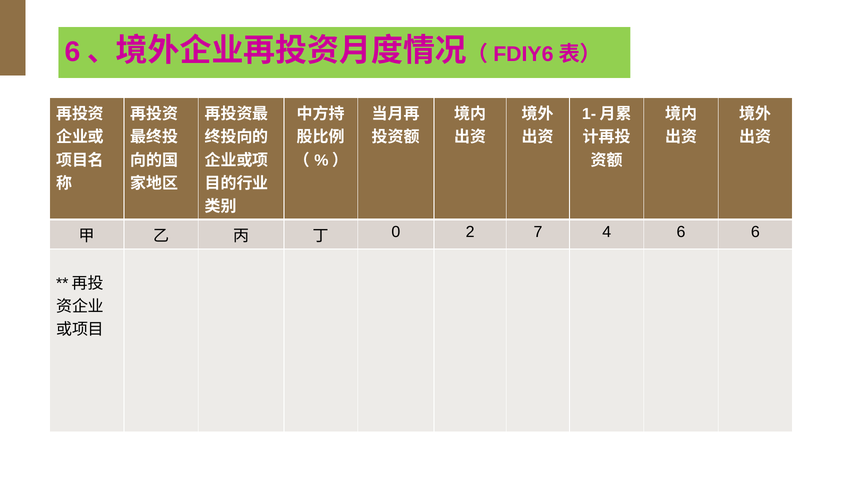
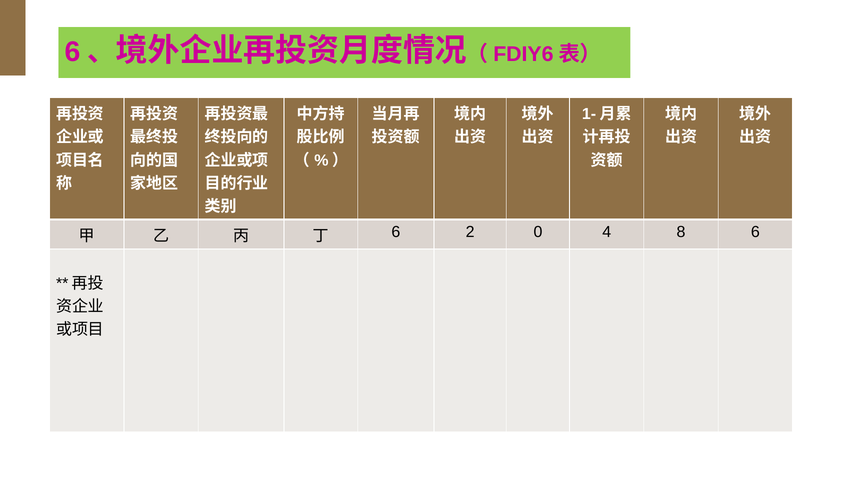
0: 0 -> 6 (396, 232)
7: 7 -> 0 (538, 232)
4 6: 6 -> 8 (681, 232)
